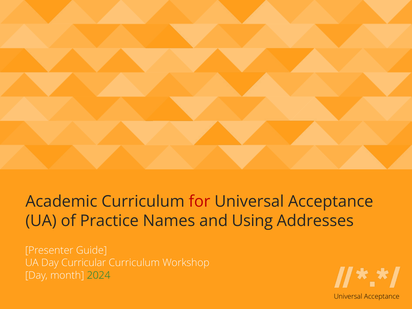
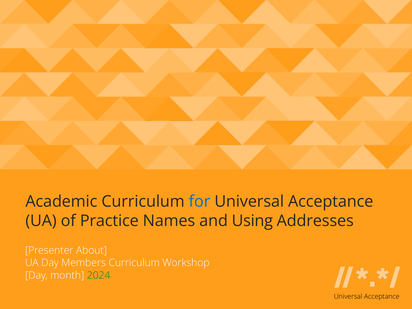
for colour: red -> blue (200, 202)
Guide: Guide -> About (92, 251)
Curricular: Curricular -> Members (84, 263)
